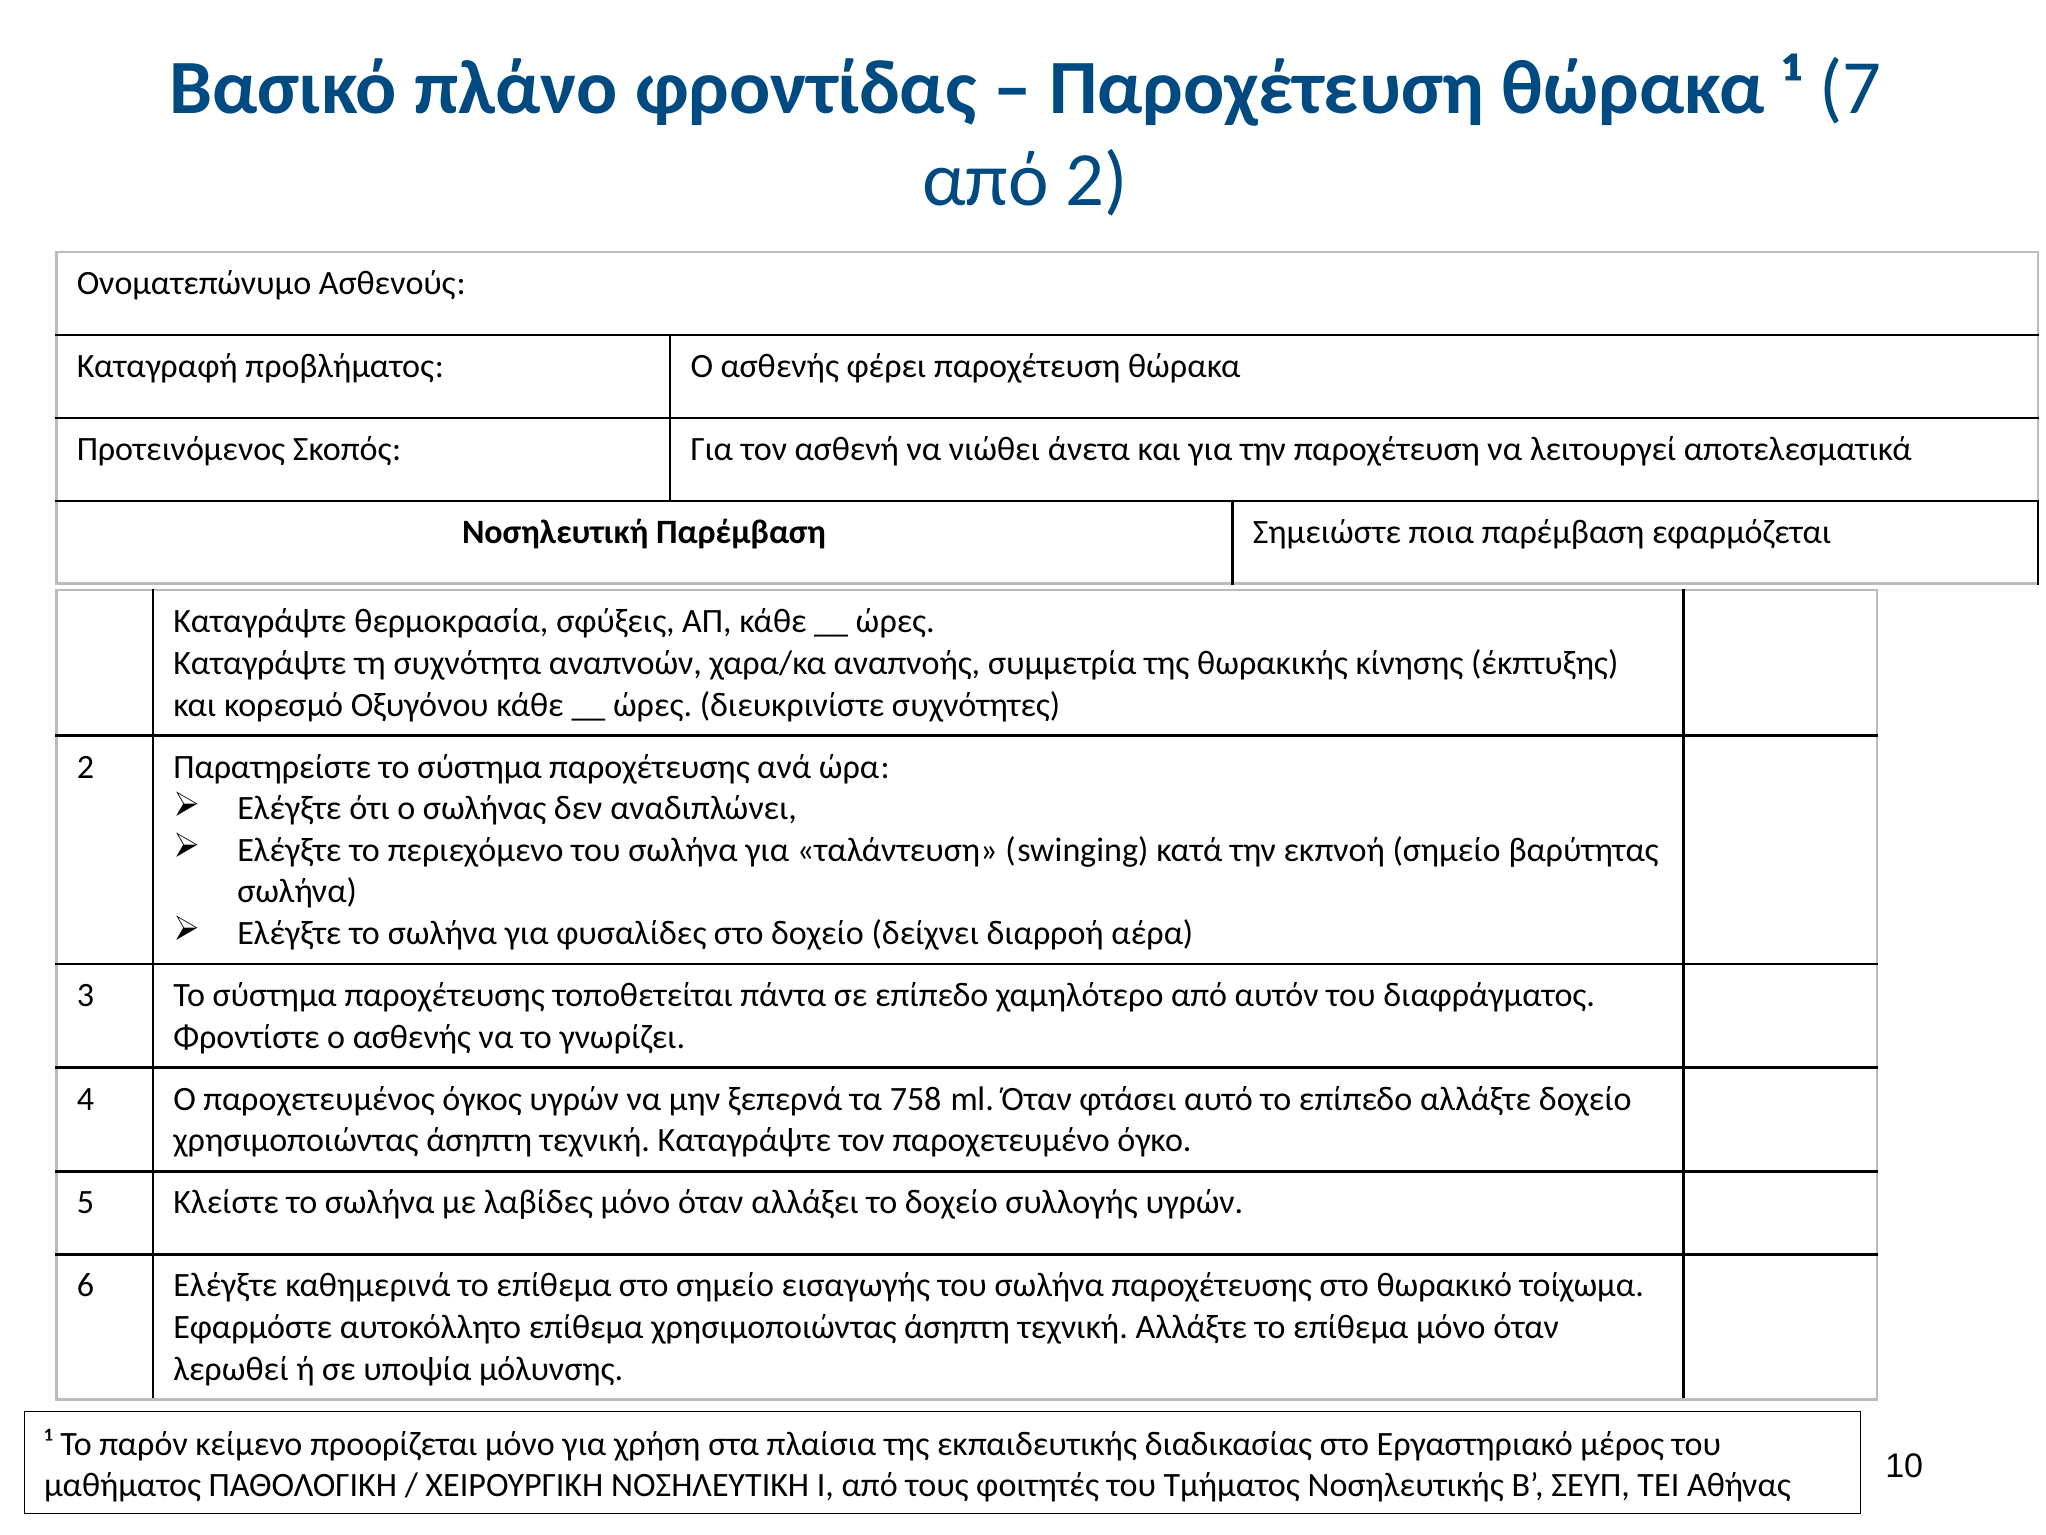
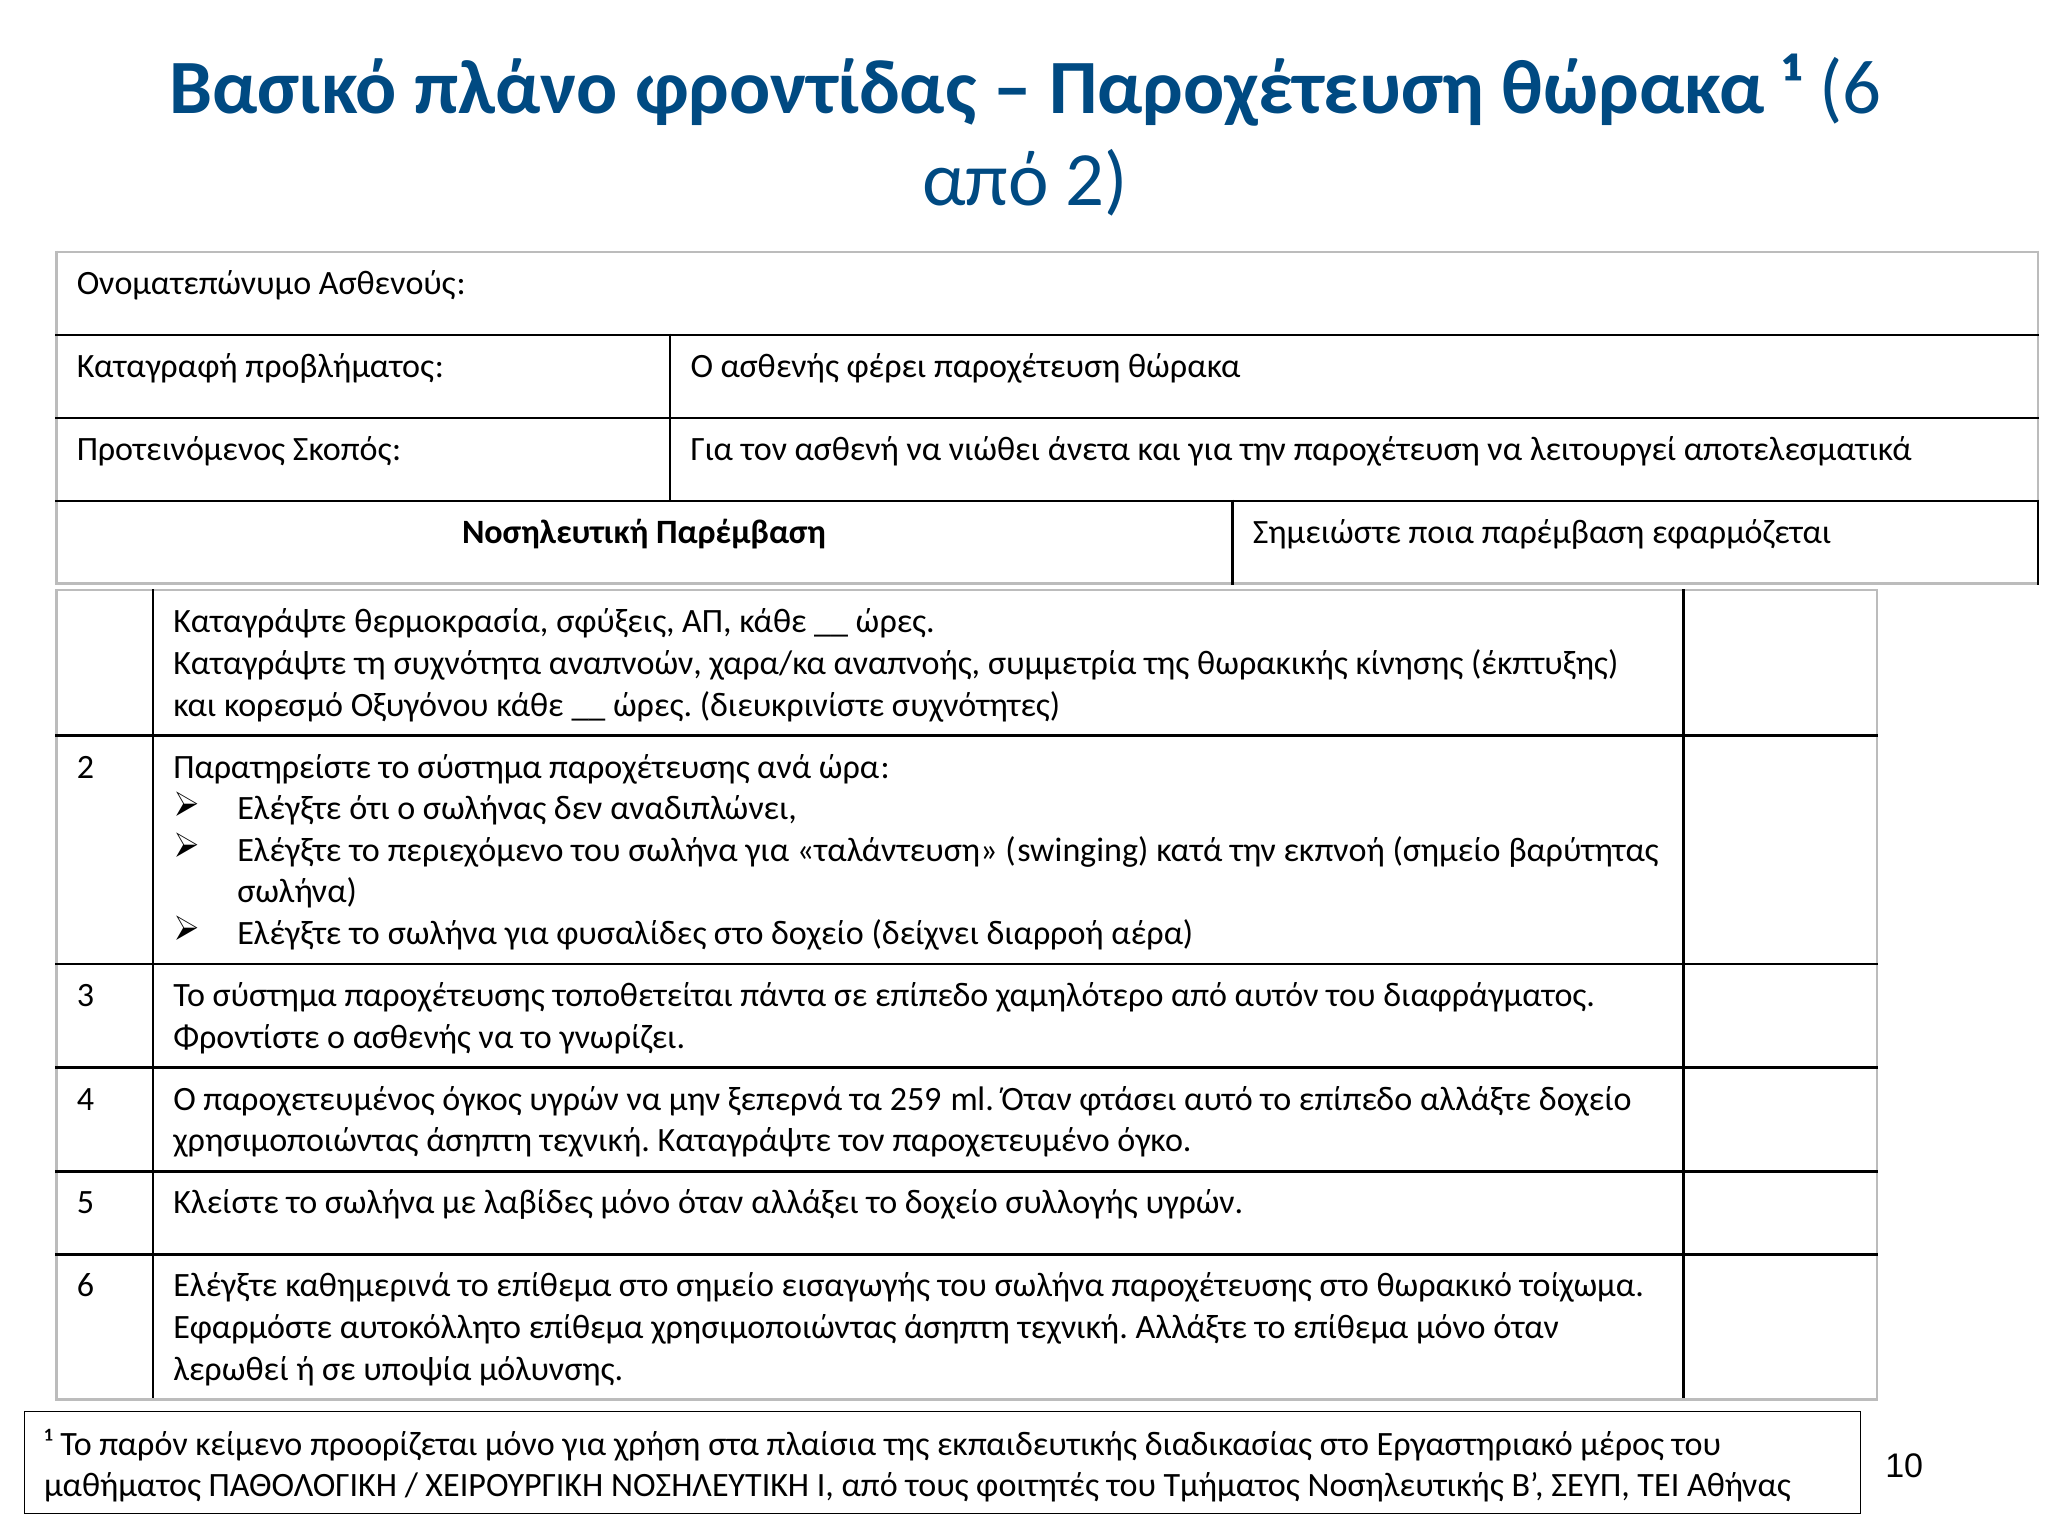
¹ 7: 7 -> 6 (1850, 88)
758: 758 -> 259 (916, 1099)
